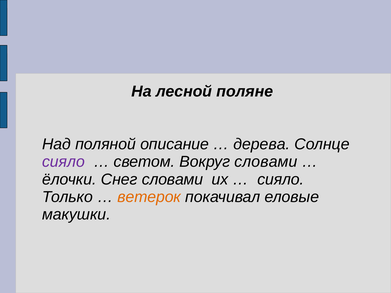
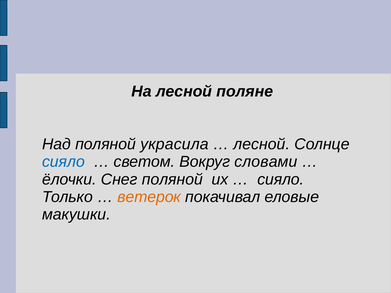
описание: описание -> украсила (174, 144)
дерева: дерева -> лесной (262, 144)
сияло colour: purple -> blue (63, 162)
Снег словами: словами -> поляной (172, 179)
